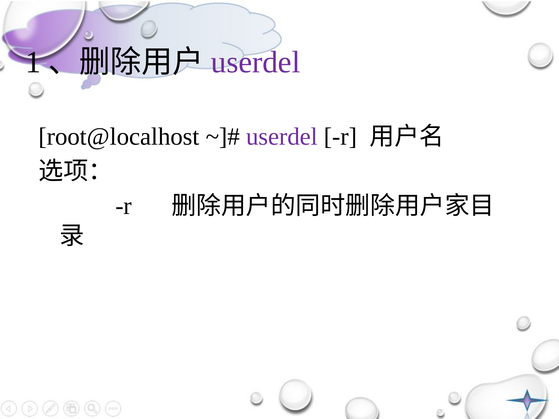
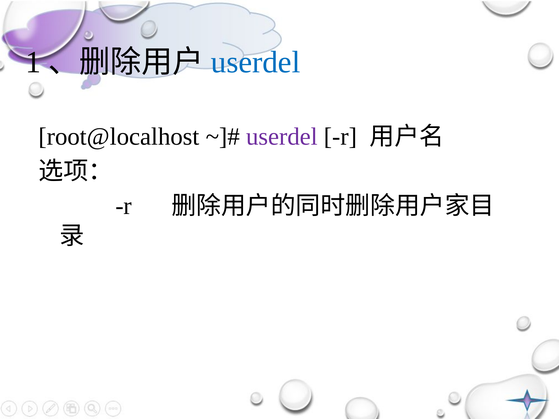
userdel colour: purple -> blue (256, 62)
